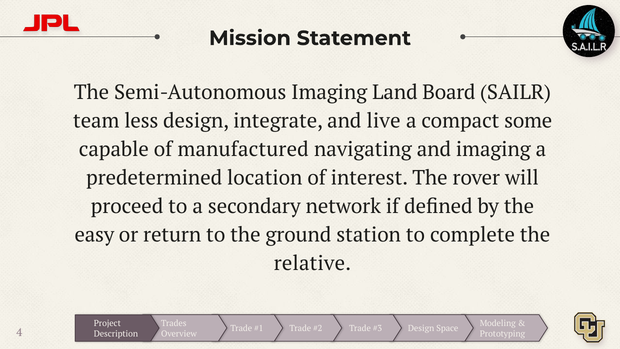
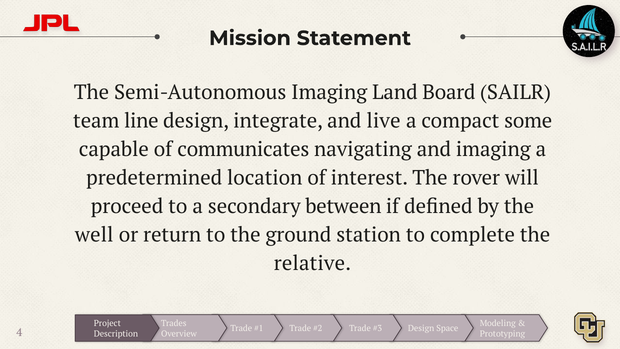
less: less -> line (141, 121)
manufactured: manufactured -> communicates (243, 149)
network: network -> between (343, 206)
easy: easy -> well (94, 235)
